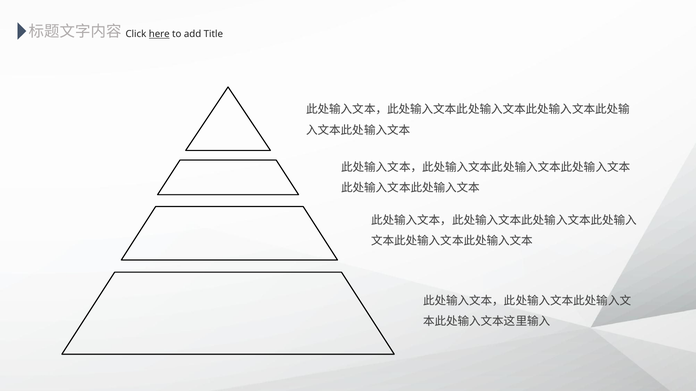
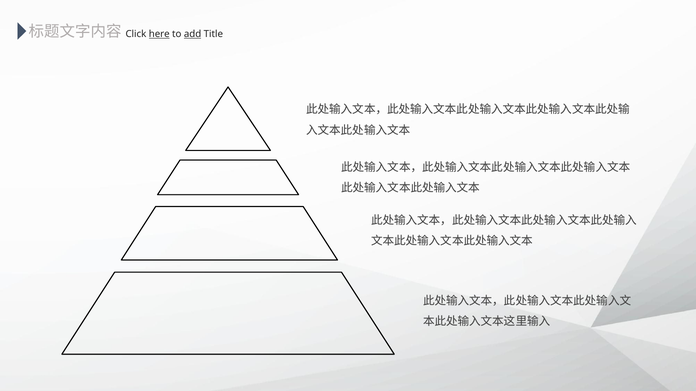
add underline: none -> present (193, 34)
